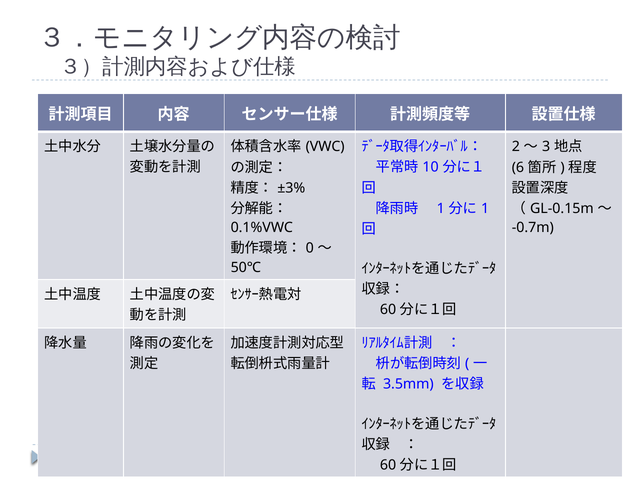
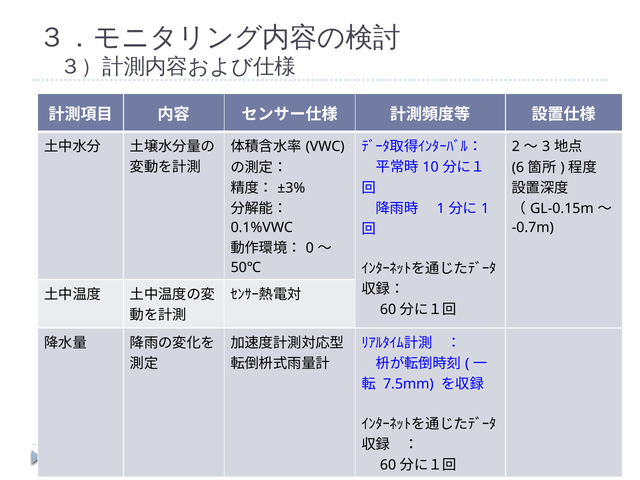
3.5mm: 3.5mm -> 7.5mm (408, 384)
